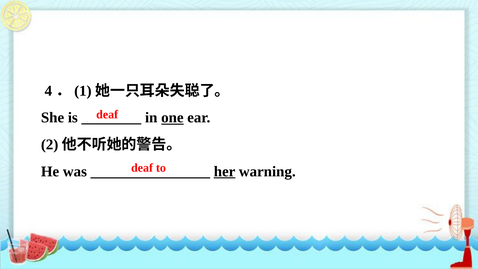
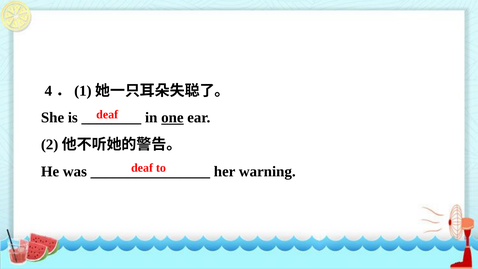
her underline: present -> none (225, 171)
